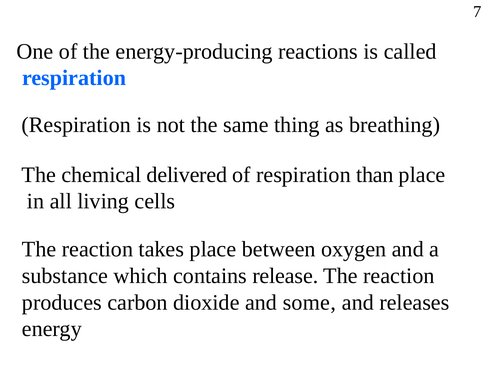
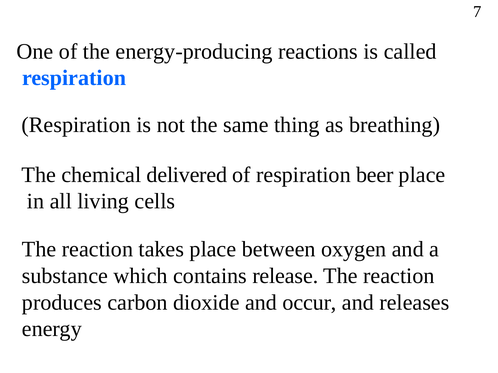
than: than -> beer (375, 175)
some: some -> occur (310, 303)
